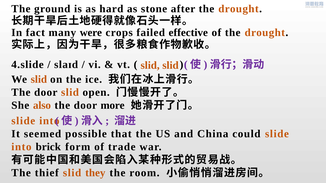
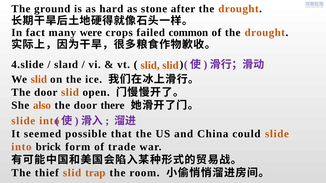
effective: effective -> common (188, 33)
more: more -> there (113, 105)
they: they -> trap (95, 173)
